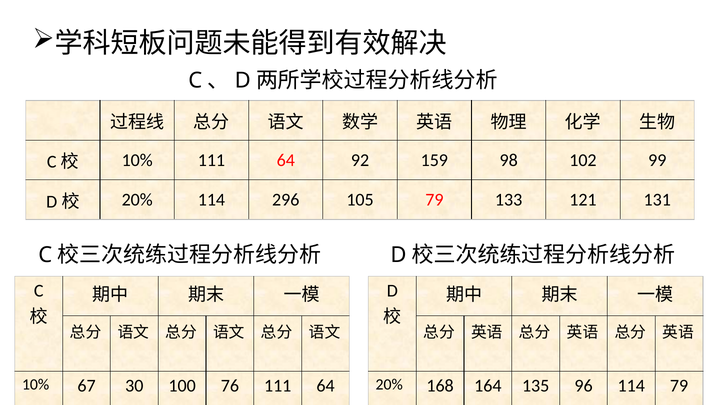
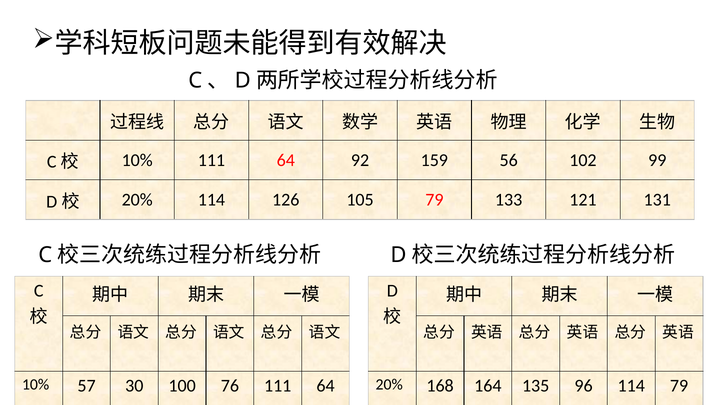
98: 98 -> 56 (509, 160)
296: 296 -> 126 (286, 200)
67: 67 -> 57 (87, 386)
